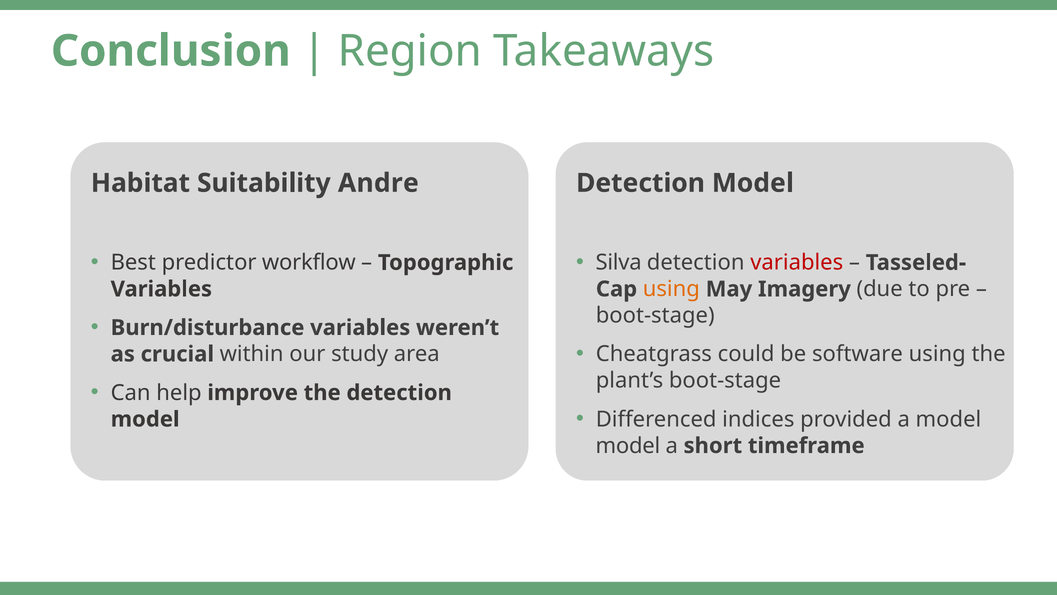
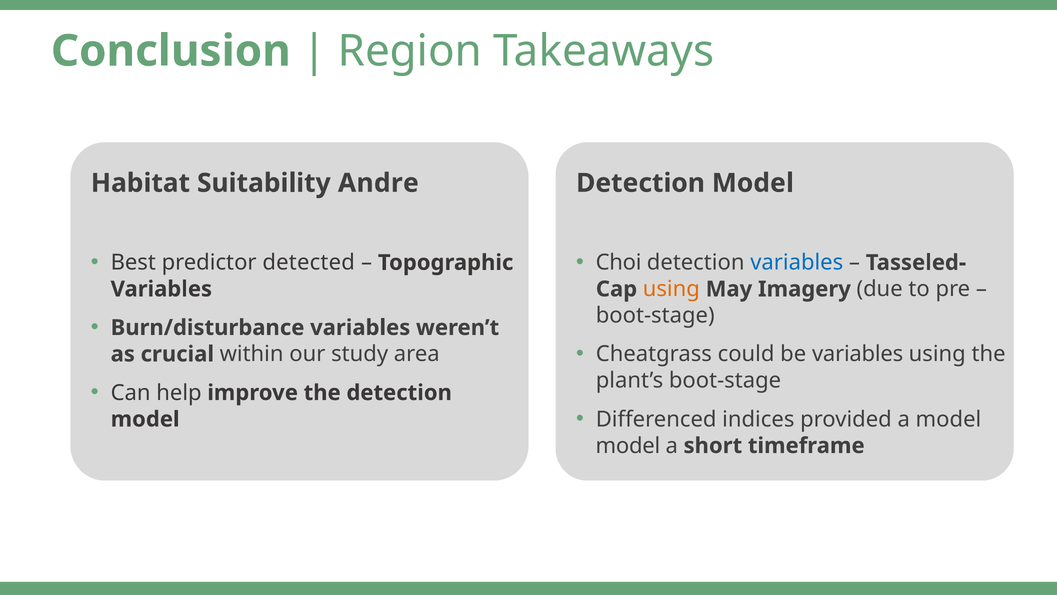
workflow: workflow -> detected (309, 262)
Silva: Silva -> Choi (619, 262)
variables colour: red -> blue (797, 262)
be software: software -> variables (858, 354)
